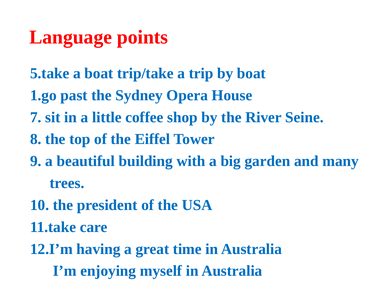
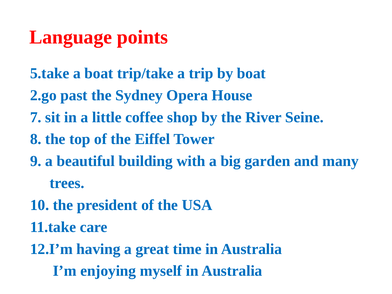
1.go: 1.go -> 2.go (43, 95)
